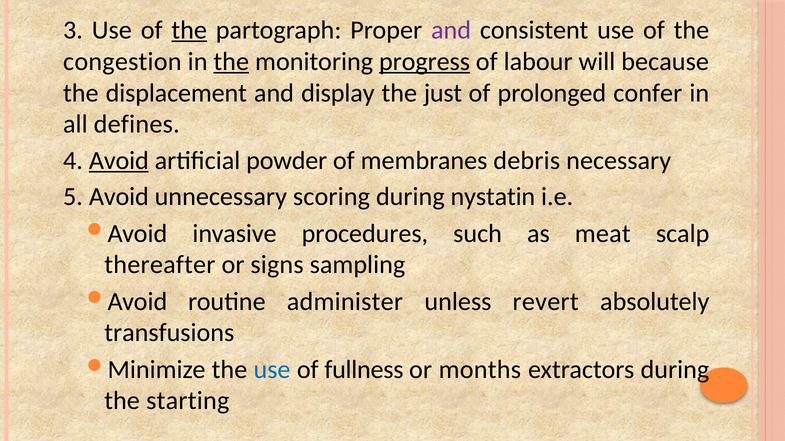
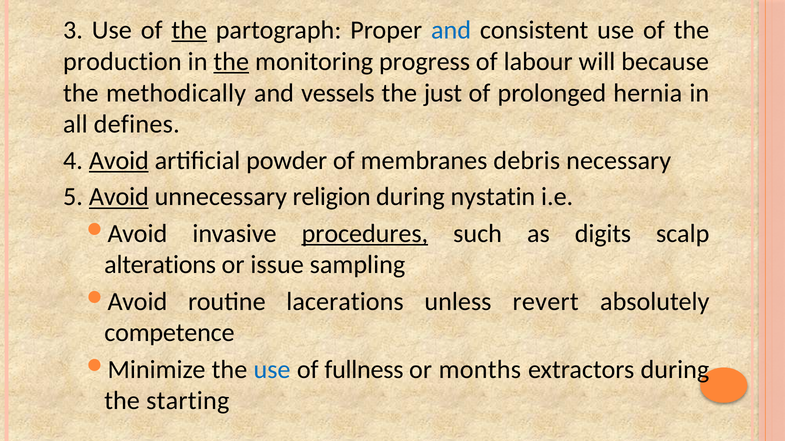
and colour: purple -> blue (451, 30)
congestion: congestion -> production (122, 62)
progress underline: present -> none (425, 62)
displacement: displacement -> methodically (176, 93)
display: display -> vessels (338, 93)
confer: confer -> hernia (648, 93)
Avoid underline: none -> present (119, 197)
scoring: scoring -> religion (332, 197)
procedures underline: none -> present (365, 234)
meat: meat -> digits (603, 234)
thereafter: thereafter -> alterations (160, 265)
signs: signs -> issue (277, 265)
administer: administer -> lacerations (345, 302)
transfusions: transfusions -> competence (169, 333)
